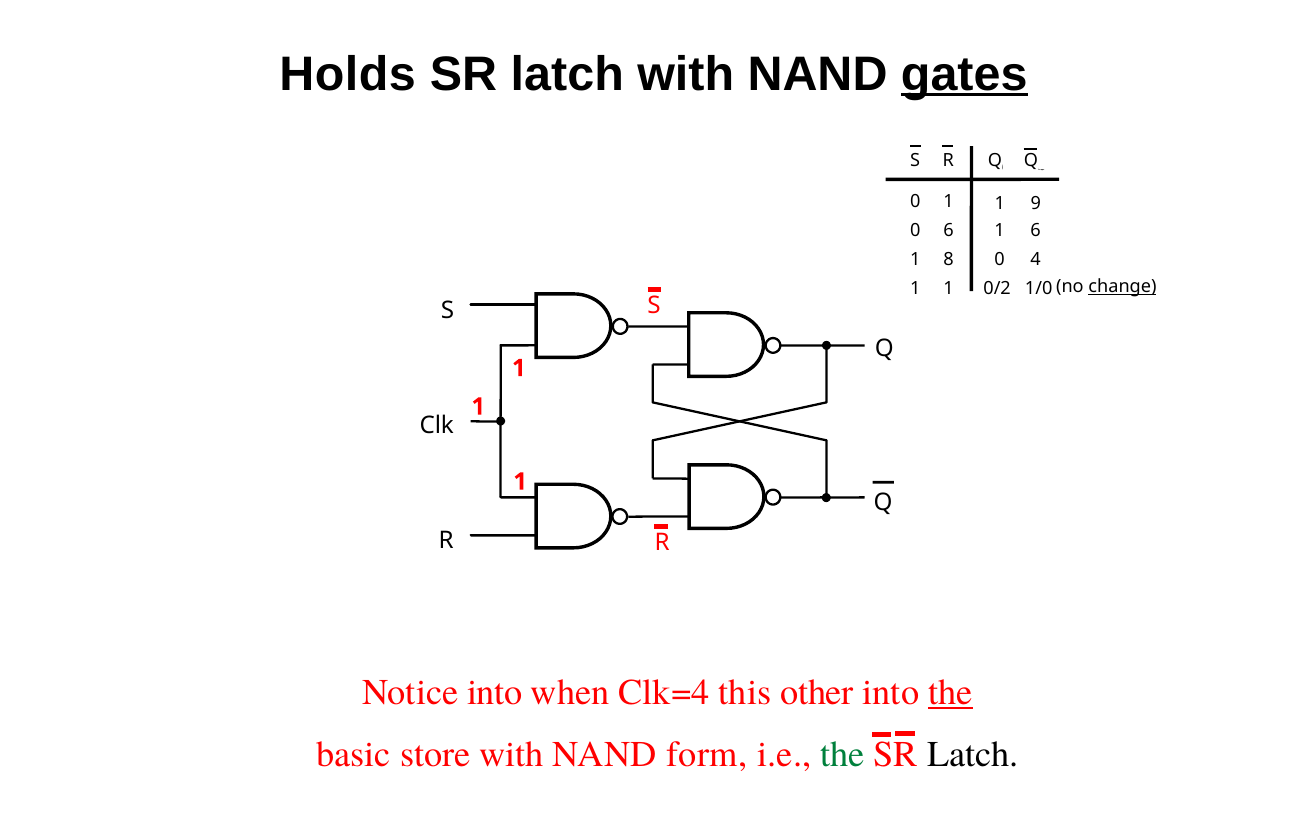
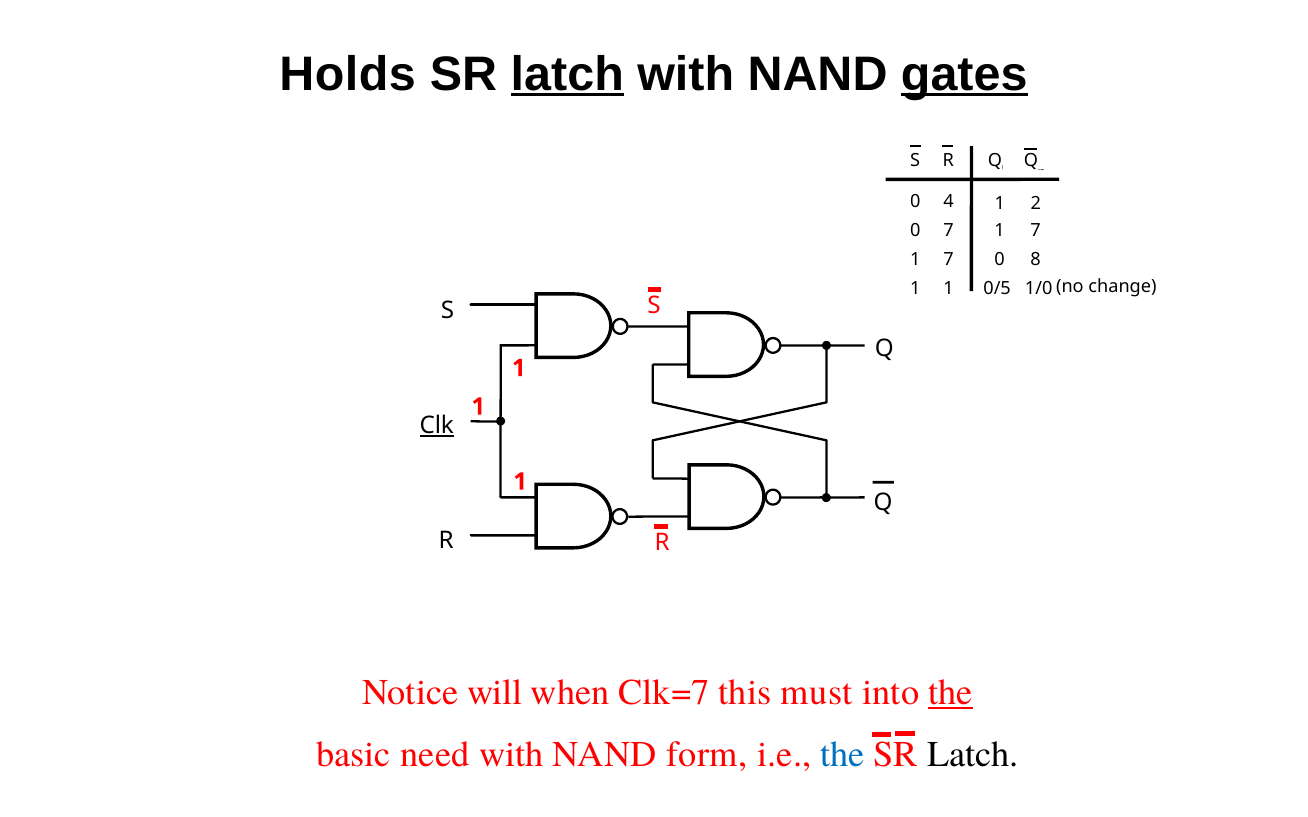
latch underline: none -> present (567, 74)
0 1: 1 -> 4 (949, 202)
9: 9 -> 2 (1036, 204)
0 6: 6 -> 7 (949, 231)
6: 6 -> 7 (1036, 231)
8: 8 -> 7 (949, 259)
4: 4 -> 8 (1036, 259)
change underline: present -> none (1122, 287)
0/2: 0/2 -> 0/5 (997, 289)
Clk underline: none -> present (437, 426)
Notice into: into -> will (495, 693)
Clk=4: Clk=4 -> Clk=7 (664, 693)
other: other -> must (817, 693)
store: store -> need (435, 755)
the colour: green -> blue (842, 755)
